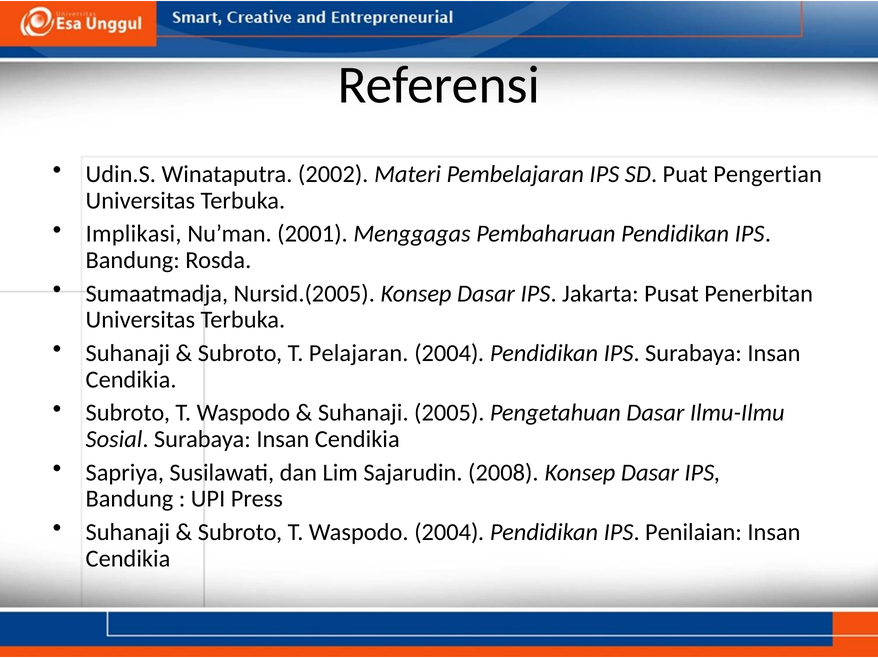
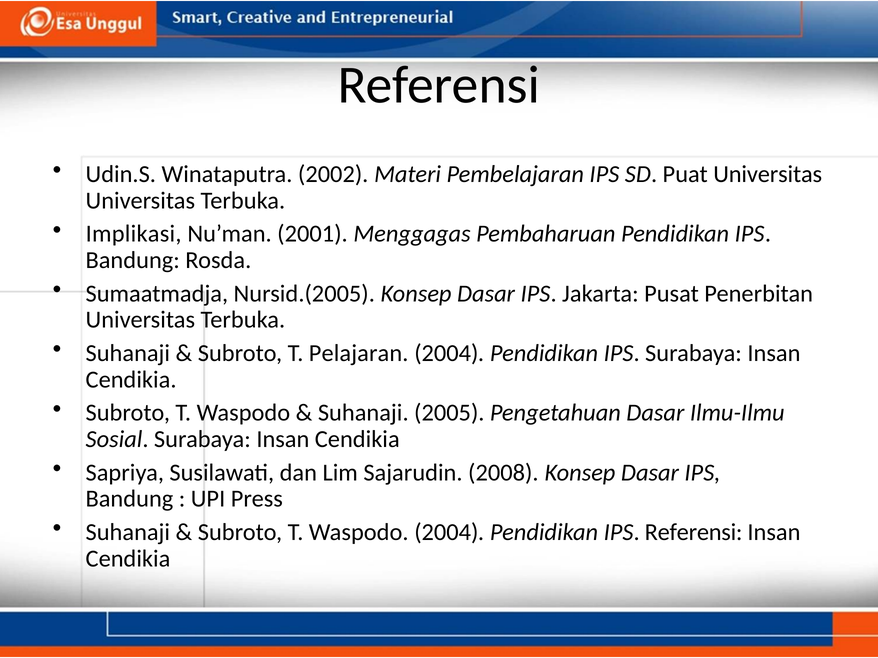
Puat Pengertian: Pengertian -> Universitas (768, 174)
IPS Penilaian: Penilaian -> Referensi (694, 533)
